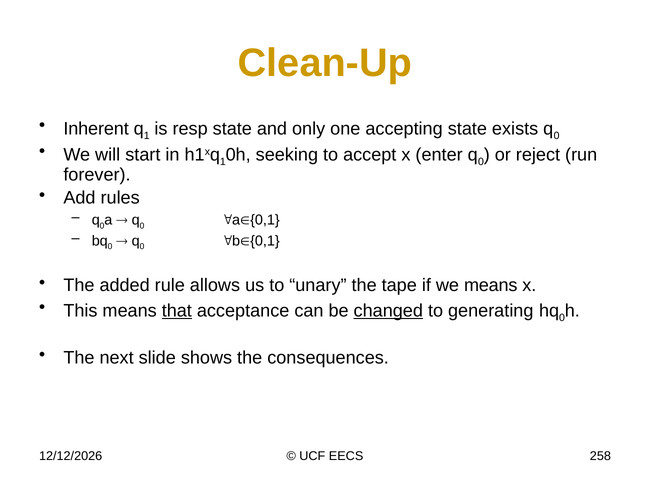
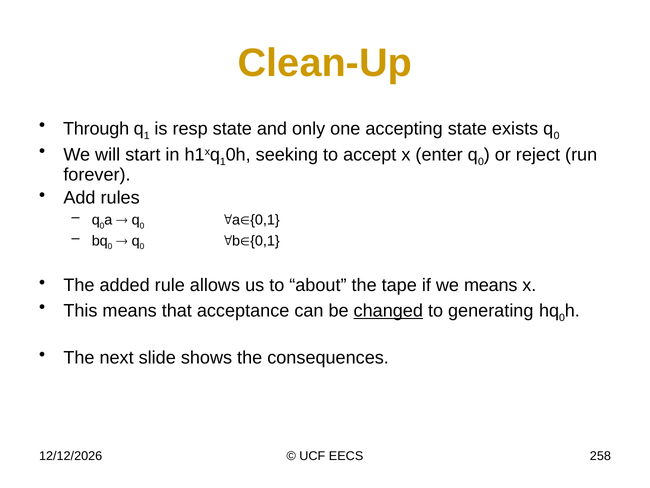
Inherent: Inherent -> Through (96, 129)
unary: unary -> about (318, 285)
that underline: present -> none (177, 310)
